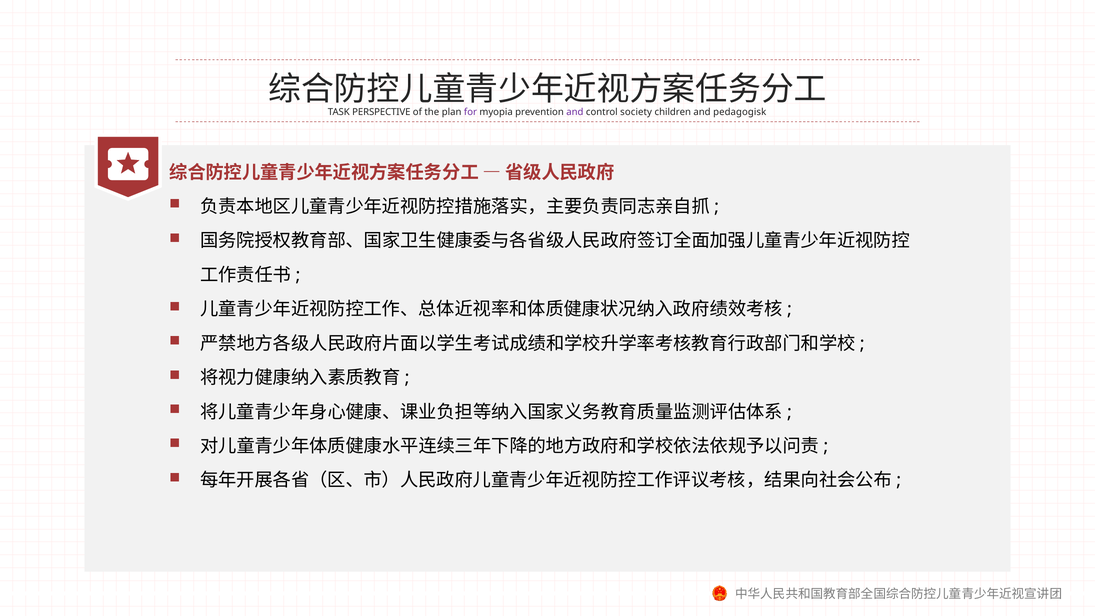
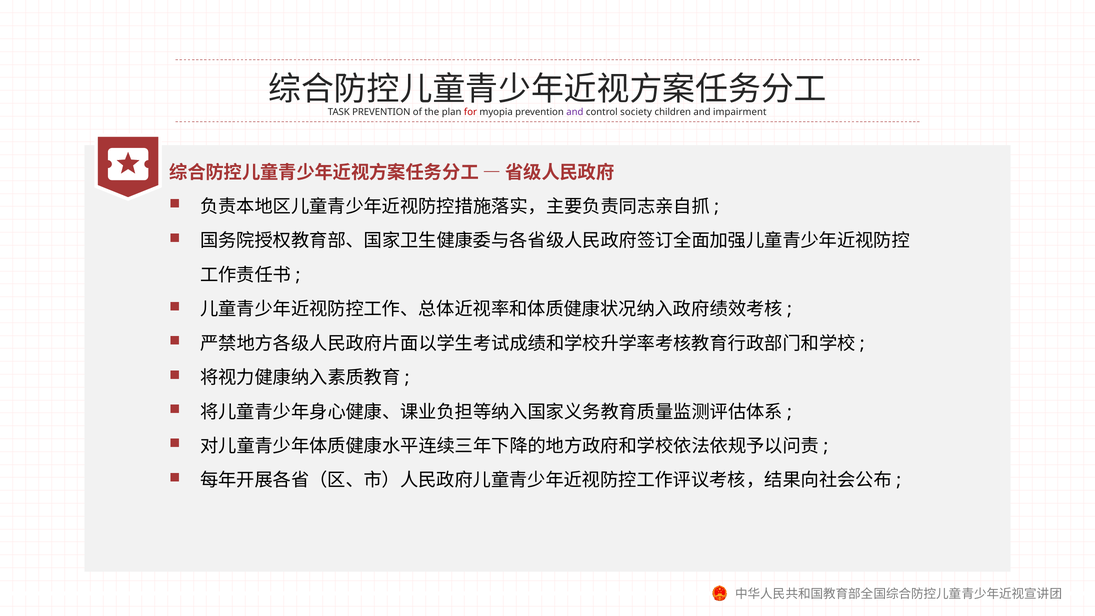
TASK PERSPECTIVE: PERSPECTIVE -> PREVENTION (381, 112)
for colour: purple -> red (470, 112)
pedagogisk: pedagogisk -> impairment (740, 112)
